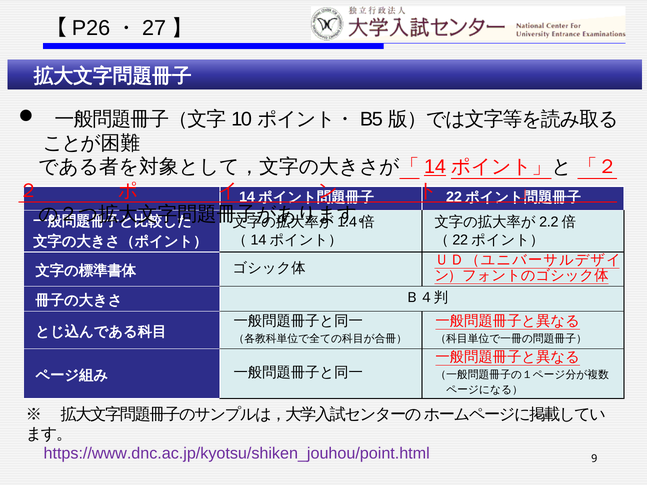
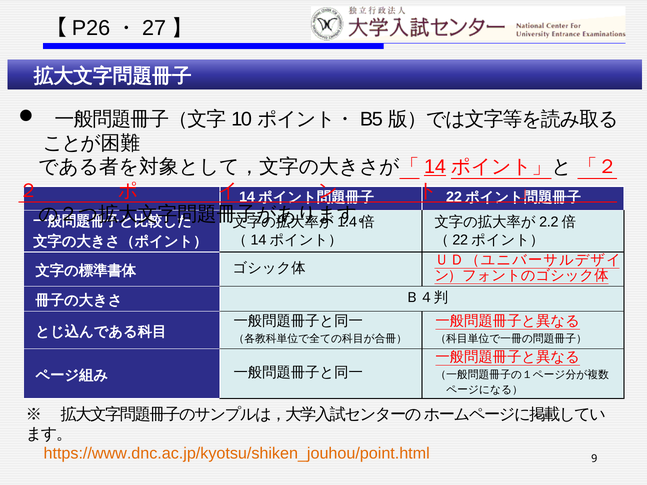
https://www.dnc.ac.jp/kyotsu/shiken_jouhou/point.html colour: purple -> orange (237, 453)
